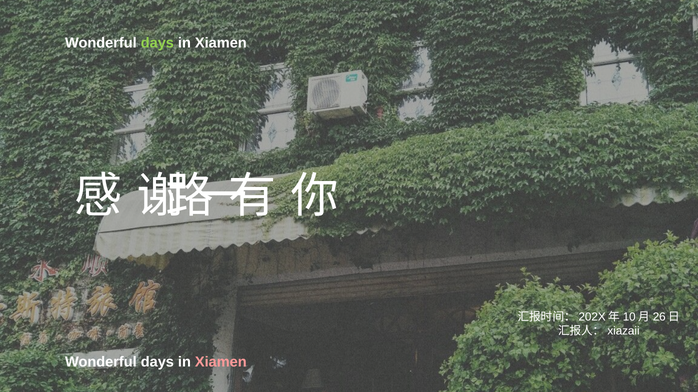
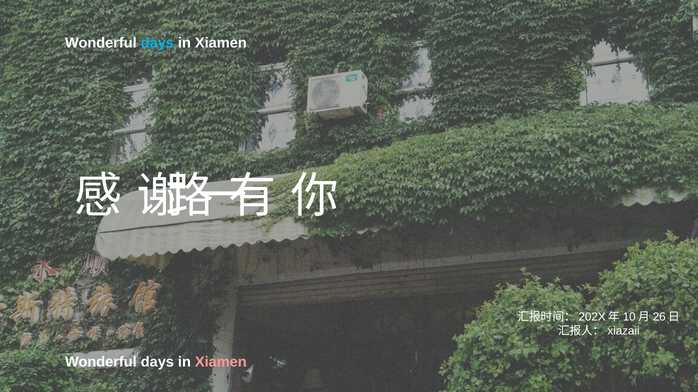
days colour: light green -> light blue (157, 43)
